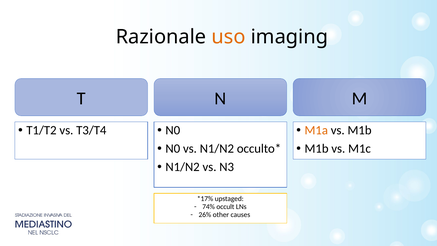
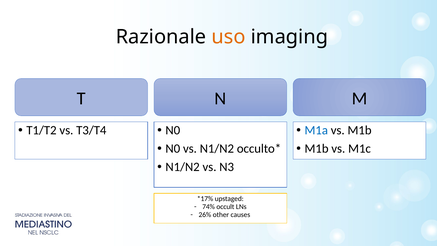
M1a colour: orange -> blue (316, 130)
